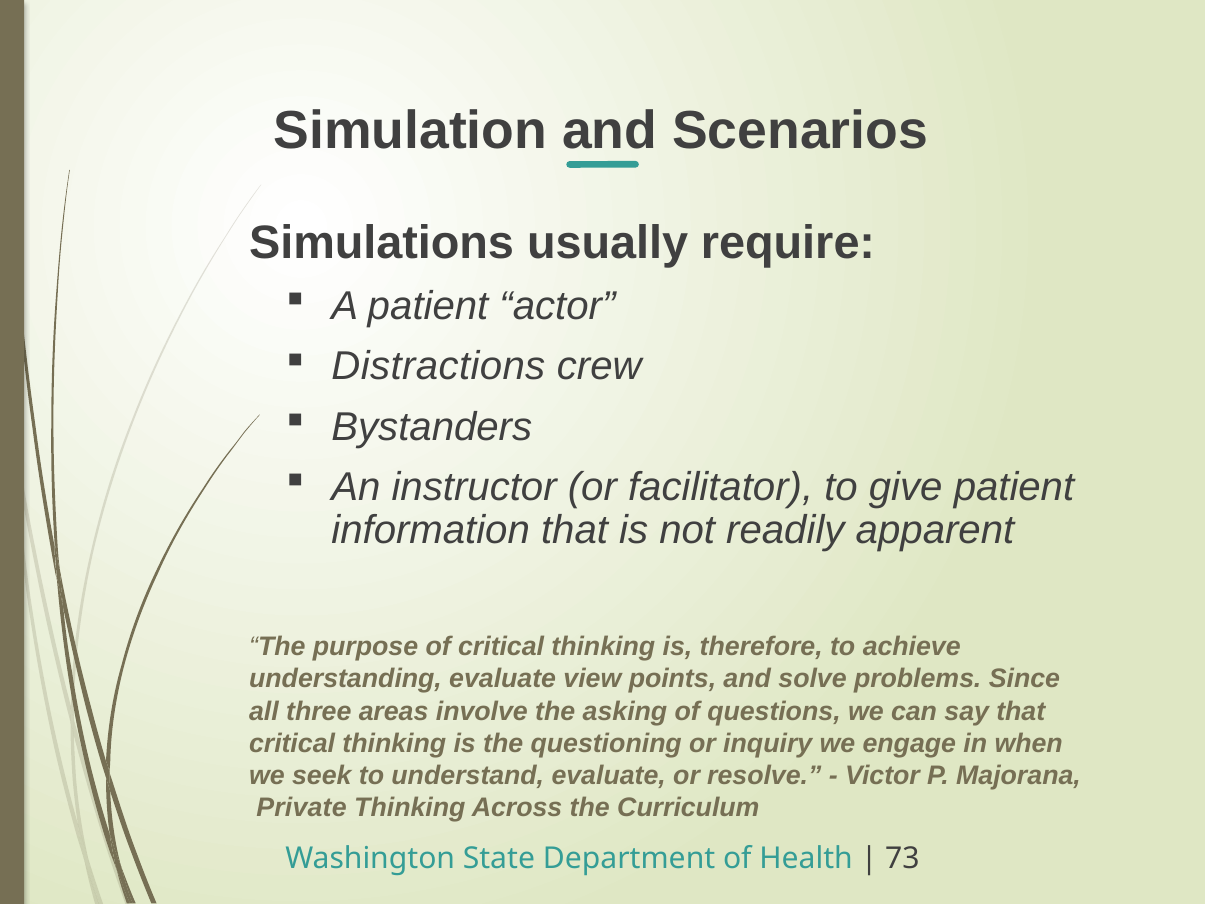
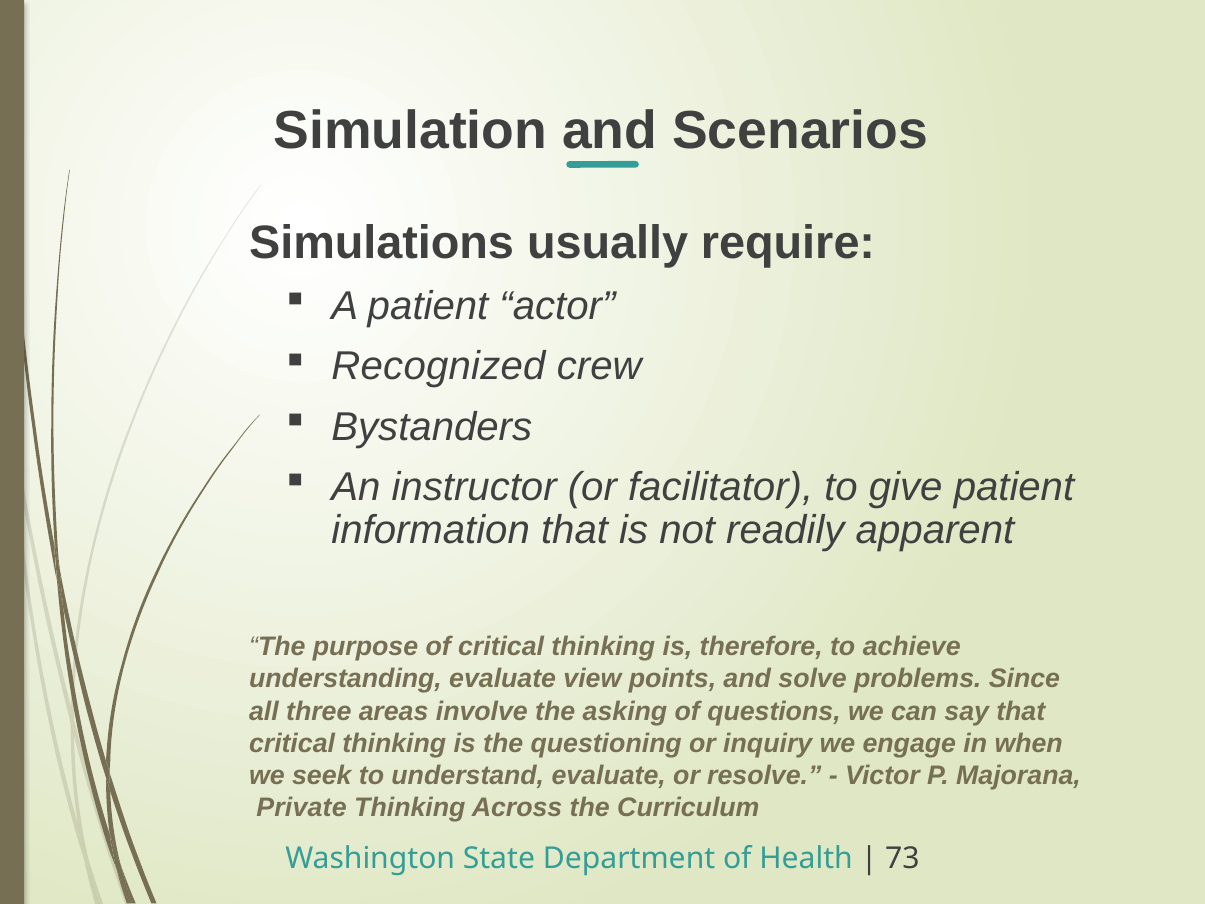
Distractions: Distractions -> Recognized (438, 367)
